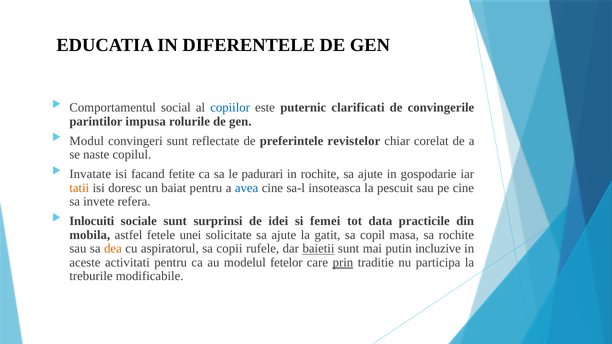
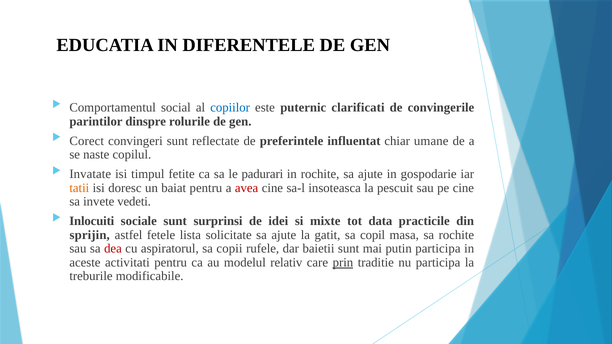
impusa: impusa -> dinspre (146, 122)
Modul: Modul -> Corect (87, 141)
revistelor: revistelor -> influentat (354, 141)
corelat: corelat -> umane (431, 141)
facand: facand -> timpul (148, 174)
avea colour: blue -> red (247, 188)
refera: refera -> vedeti (134, 202)
femei: femei -> mixte (325, 221)
mobila: mobila -> sprijin (90, 235)
unei: unei -> lista (190, 235)
dea colour: orange -> red (113, 249)
baietii underline: present -> none (318, 249)
putin incluzive: incluzive -> participa (438, 249)
fetelor: fetelor -> relativ (286, 263)
